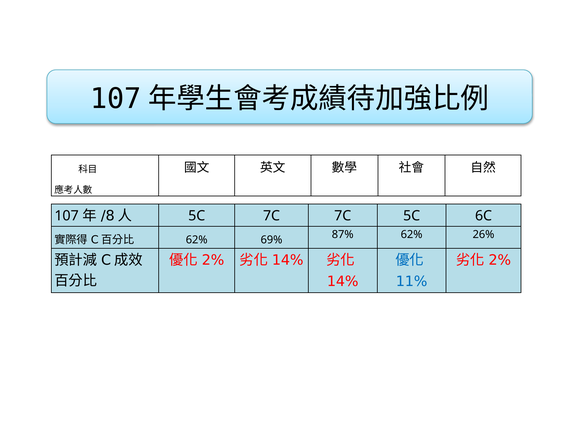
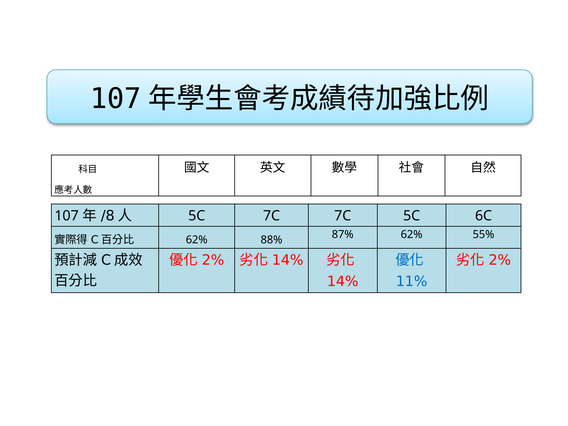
69%: 69% -> 88% (271, 240)
26%: 26% -> 55% (483, 234)
